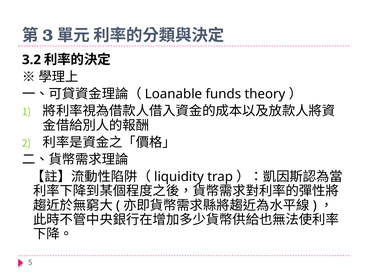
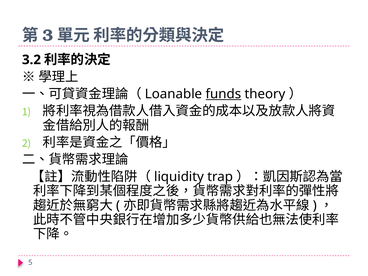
funds underline: none -> present (223, 94)
